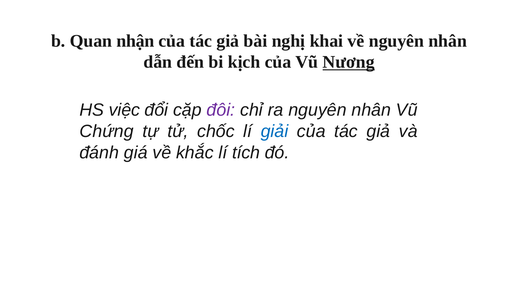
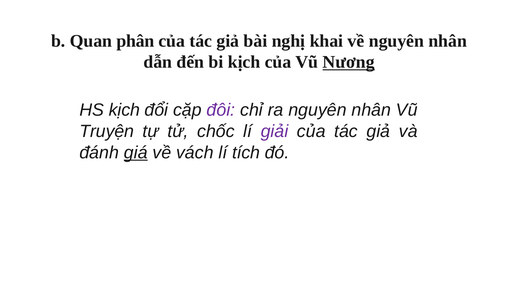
nhận: nhận -> phân (135, 41)
HS việc: việc -> kịch (124, 110)
Chứng: Chứng -> Truyện (107, 131)
giải colour: blue -> purple (275, 131)
giá underline: none -> present (136, 153)
khắc: khắc -> vách (195, 153)
